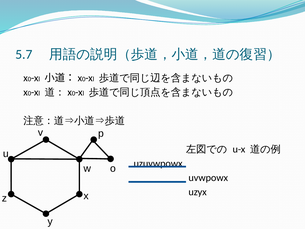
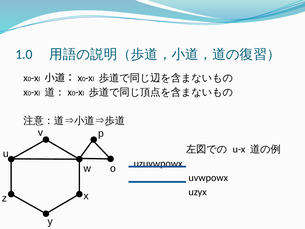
5.7: 5.7 -> 1.0 (24, 54)
